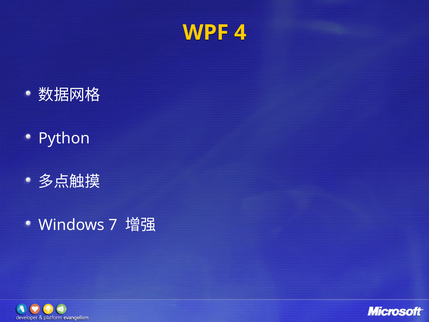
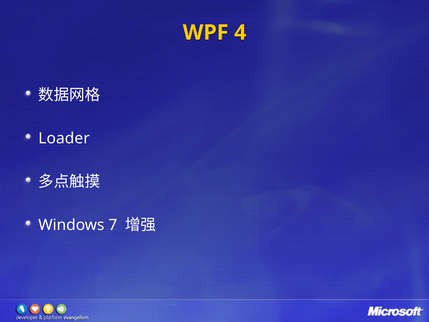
Python: Python -> Loader (64, 138)
